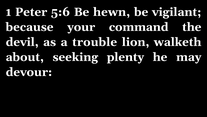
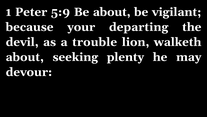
5:6: 5:6 -> 5:9 (60, 12)
Be hewn: hewn -> about (112, 12)
command: command -> departing (139, 27)
